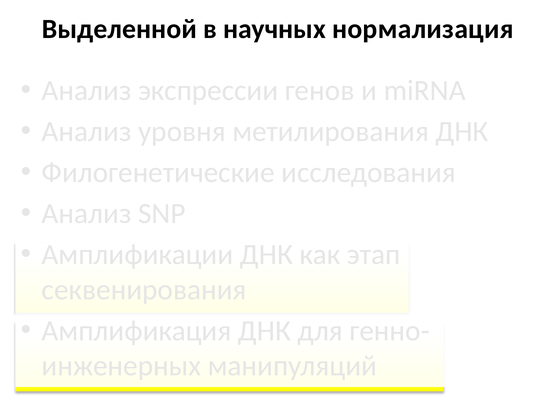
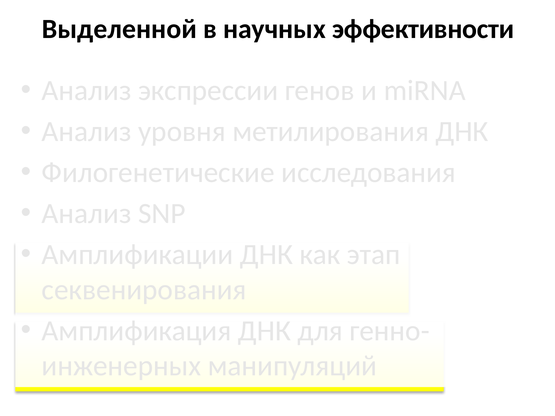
нормализация: нормализация -> эффективности (423, 29)
